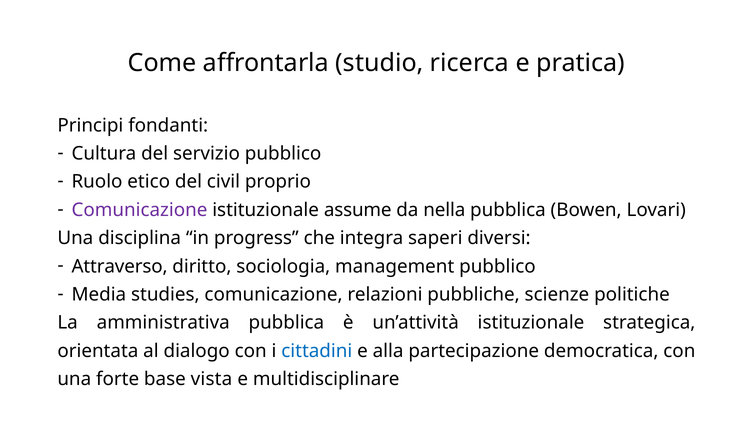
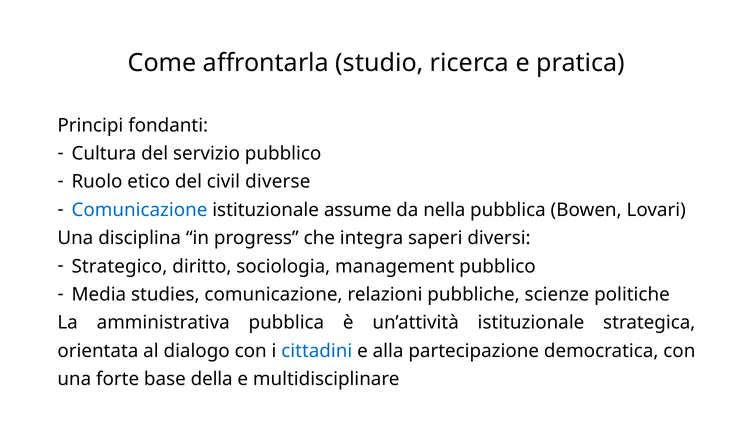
proprio: proprio -> diverse (278, 182)
Comunicazione colour: purple -> blue (139, 210)
Attraverso: Attraverso -> Strategico (119, 267)
vista: vista -> della (212, 380)
